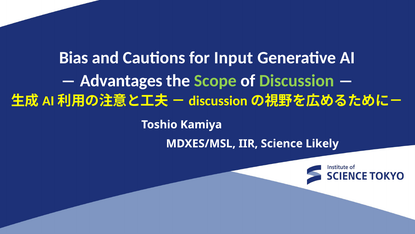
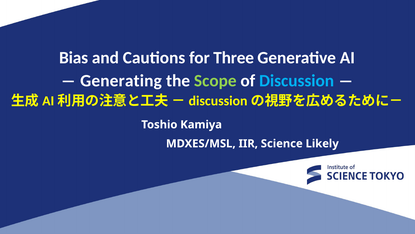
Input: Input -> Three (234, 58)
Advantages: Advantages -> Generating (121, 81)
Discussion colour: light green -> light blue (297, 81)
